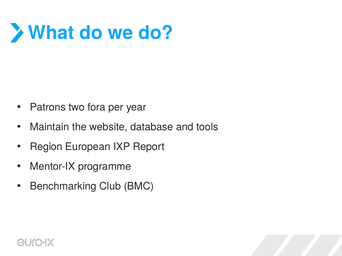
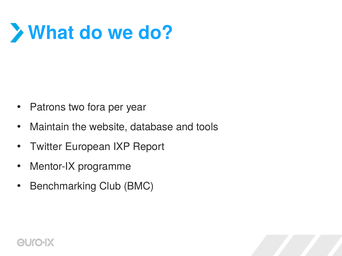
Region: Region -> Twitter (46, 147)
